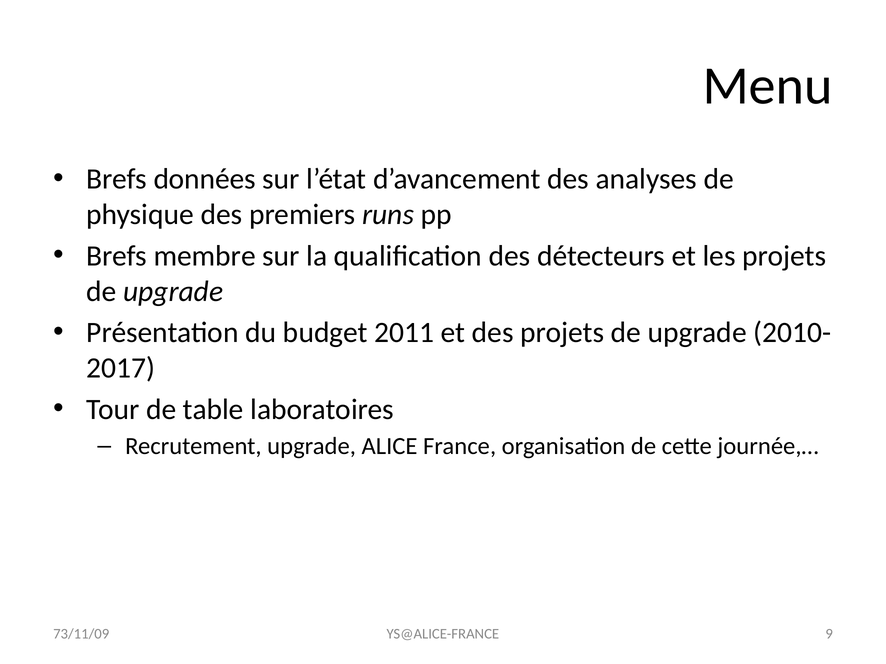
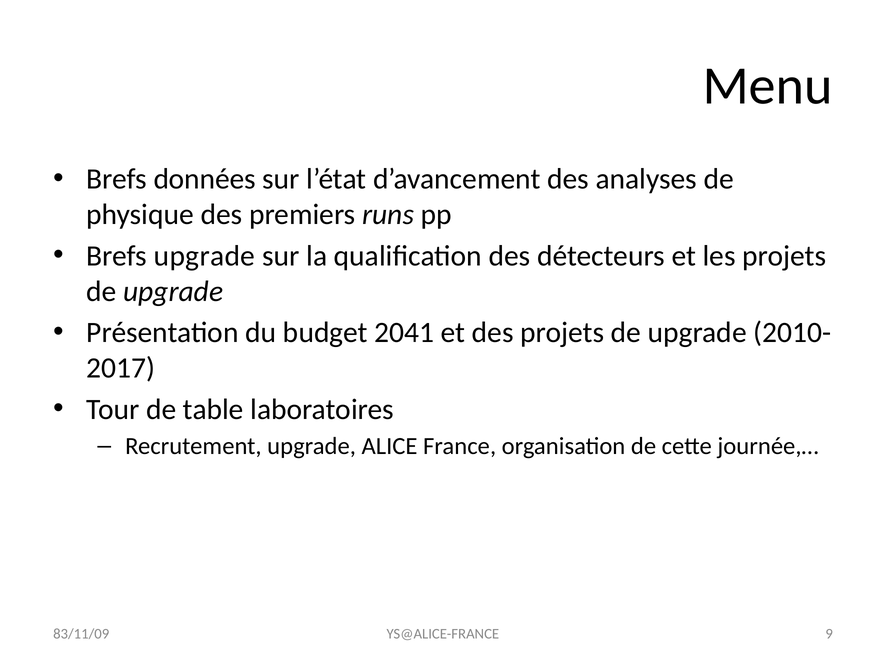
Brefs membre: membre -> upgrade (205, 256)
2011: 2011 -> 2041 (404, 333)
73/11/09: 73/11/09 -> 83/11/09 (81, 635)
